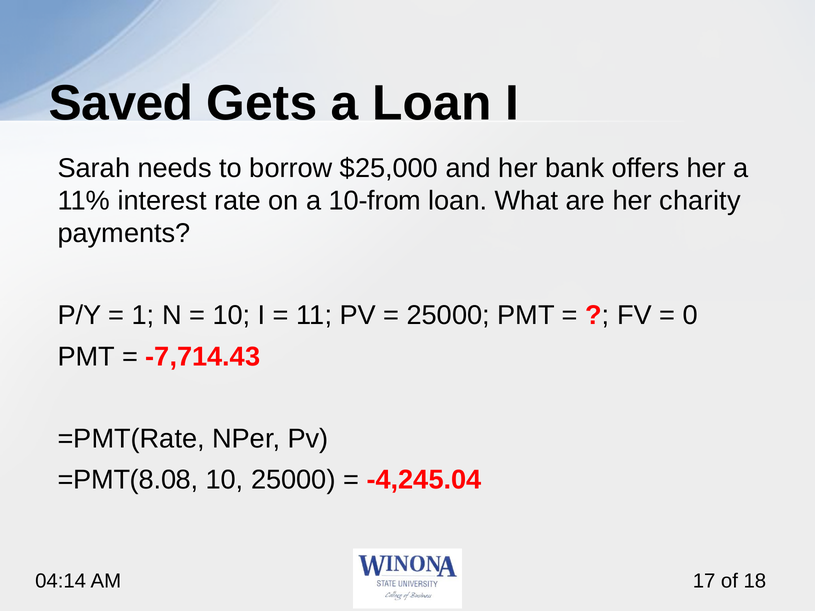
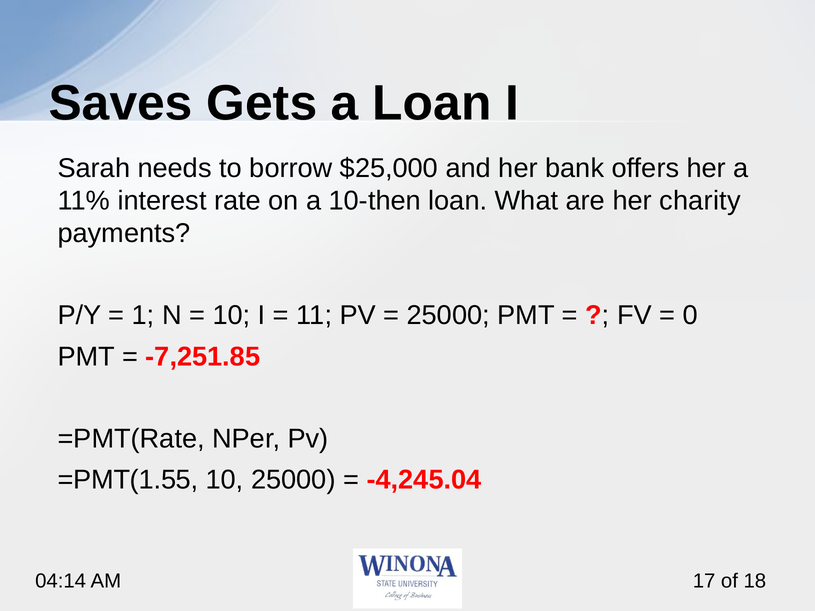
Saved: Saved -> Saves (121, 103)
10-from: 10-from -> 10-then (375, 201)
-7,714.43: -7,714.43 -> -7,251.85 (203, 357)
=PMT(8.08: =PMT(8.08 -> =PMT(1.55 (128, 480)
